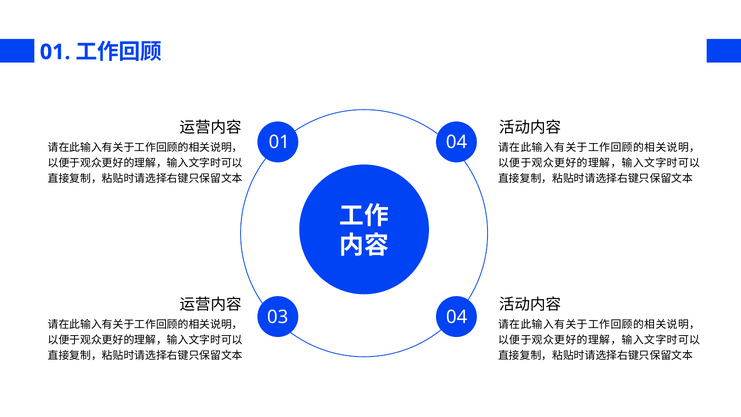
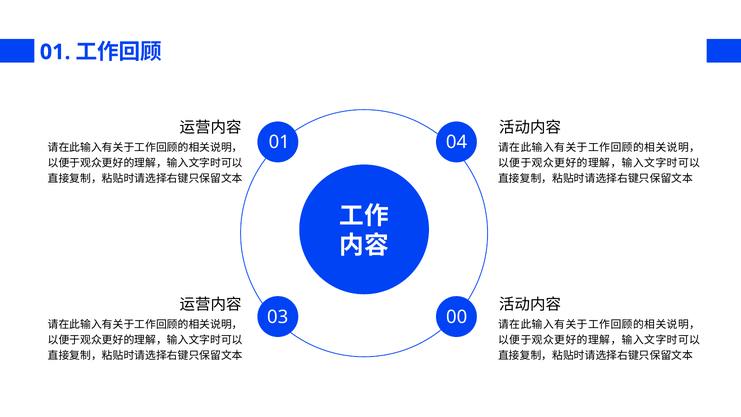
03 04: 04 -> 00 (457, 317)
